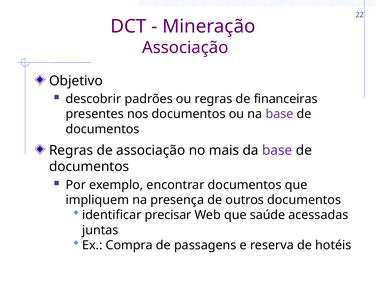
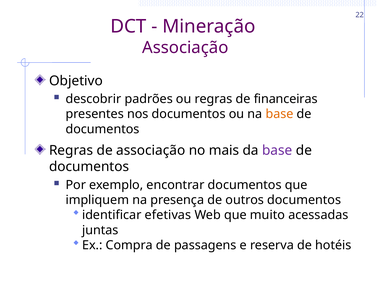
base colour: purple -> orange (280, 114)
precisar: precisar -> efetivas (168, 215)
saúde: saúde -> muito (267, 215)
